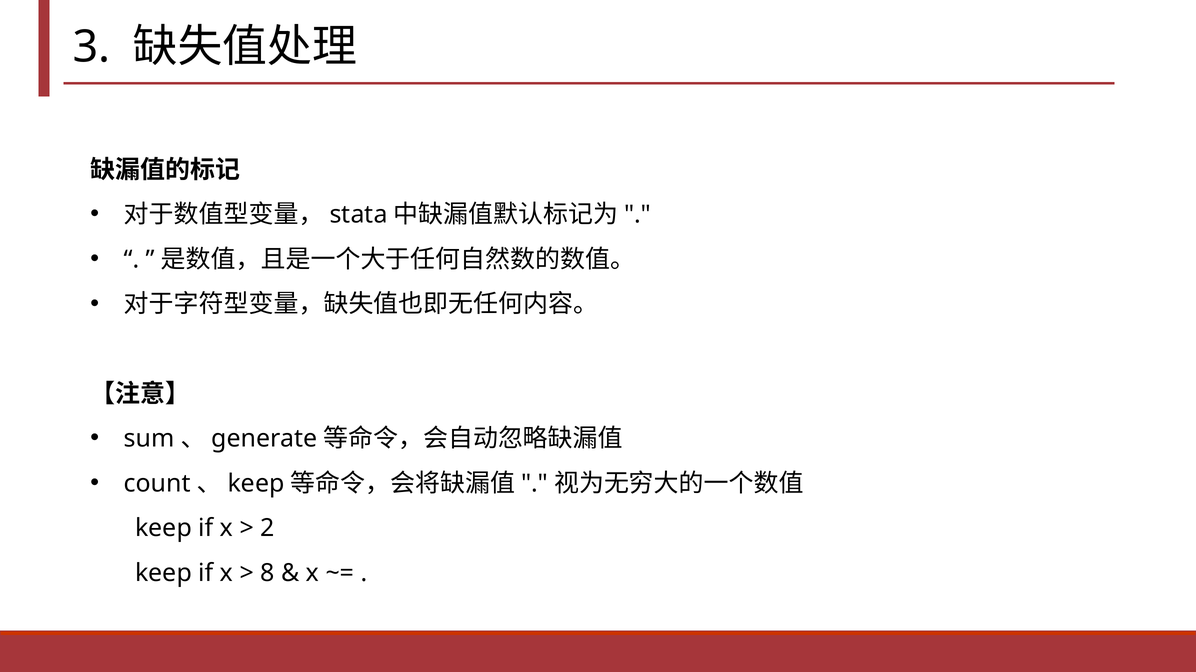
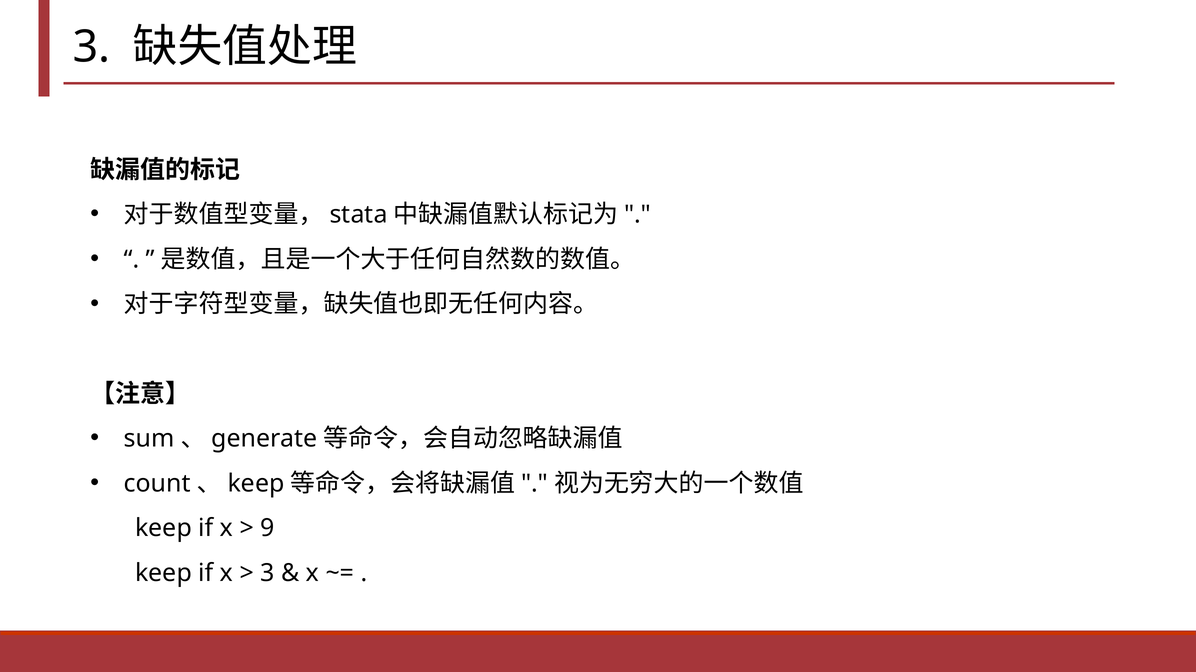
2: 2 -> 9 (268, 529)
8: 8 -> 3 (268, 574)
